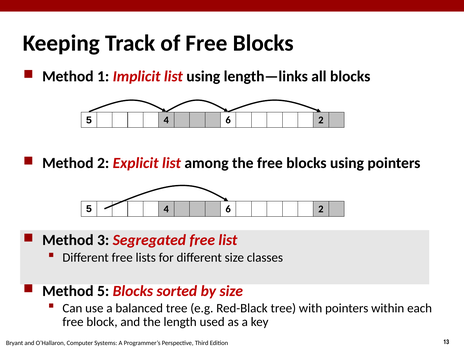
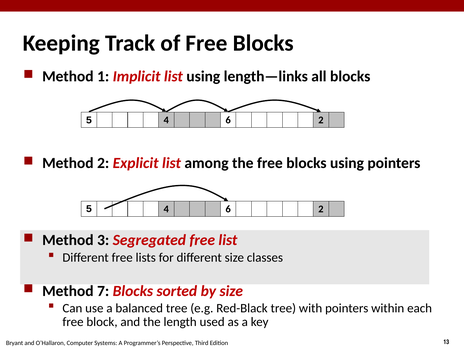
Method 5: 5 -> 7 (103, 291)
